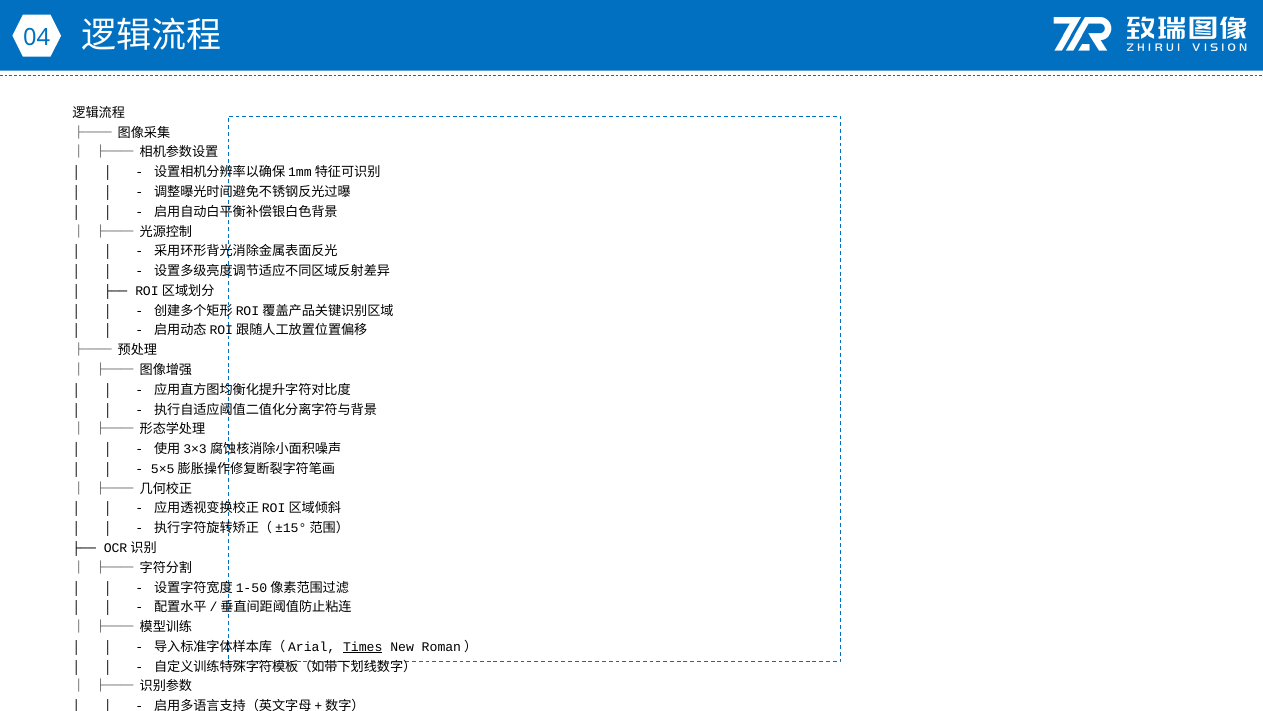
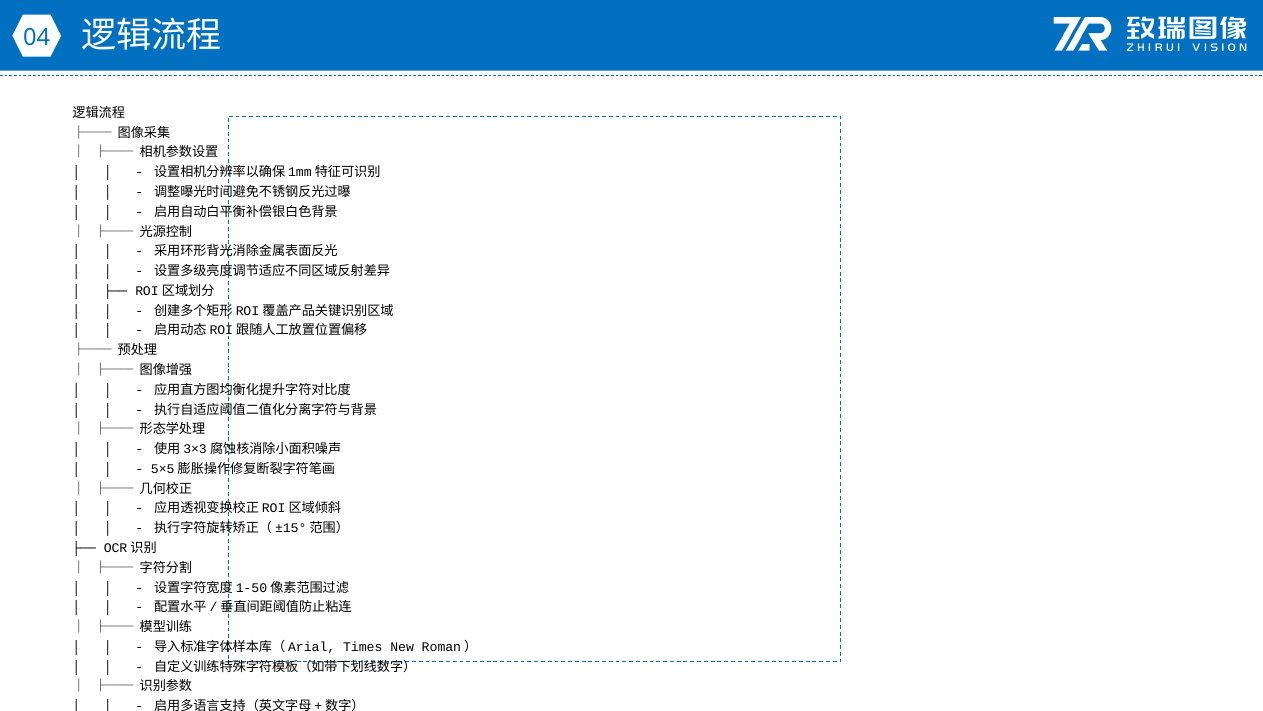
Times underline: present -> none (363, 647)
